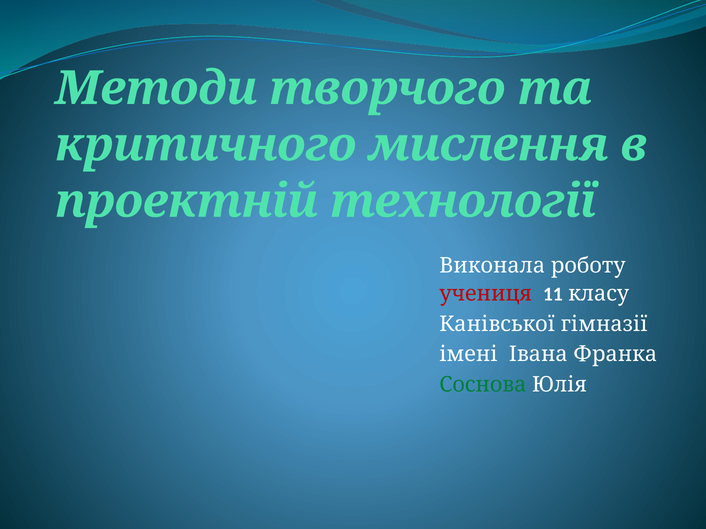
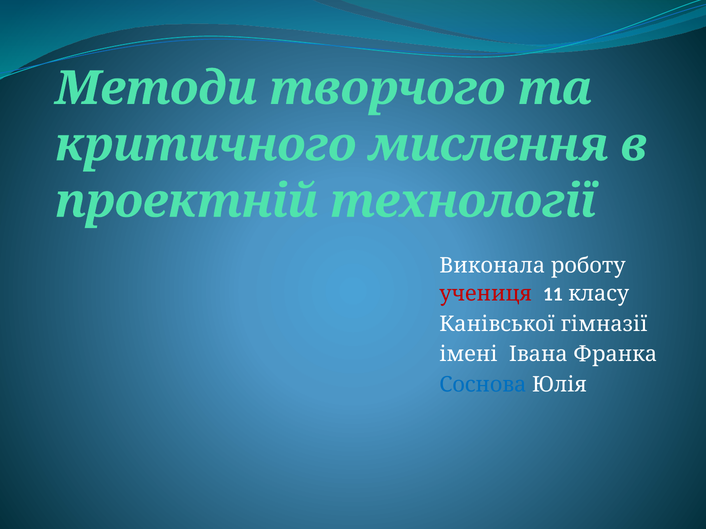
Соснова colour: green -> blue (483, 385)
